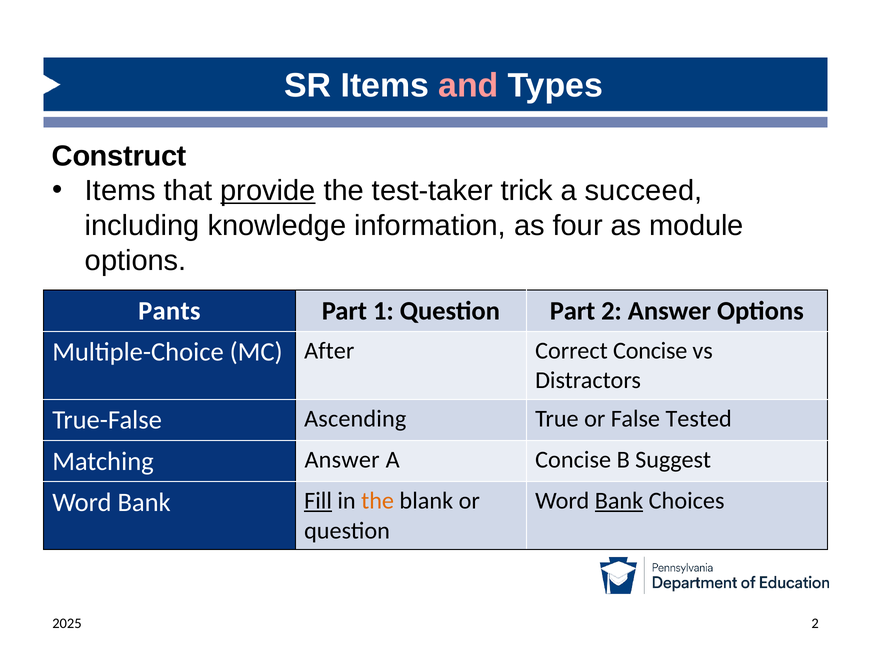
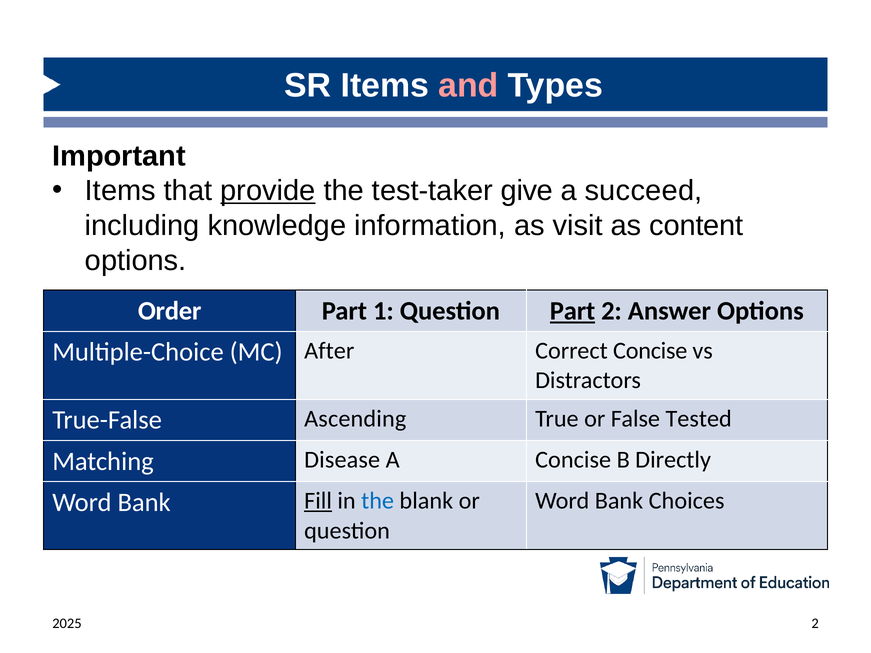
Construct: Construct -> Important (119, 156)
trick: trick -> give (527, 191)
four: four -> visit (578, 226)
module: module -> content (696, 226)
Pants: Pants -> Order (170, 311)
Part underline: none -> present (573, 311)
Matching Answer: Answer -> Disease (342, 460)
Suggest: Suggest -> Directly (673, 460)
Bank underline: present -> none (619, 501)
the colour: orange -> blue (378, 501)
